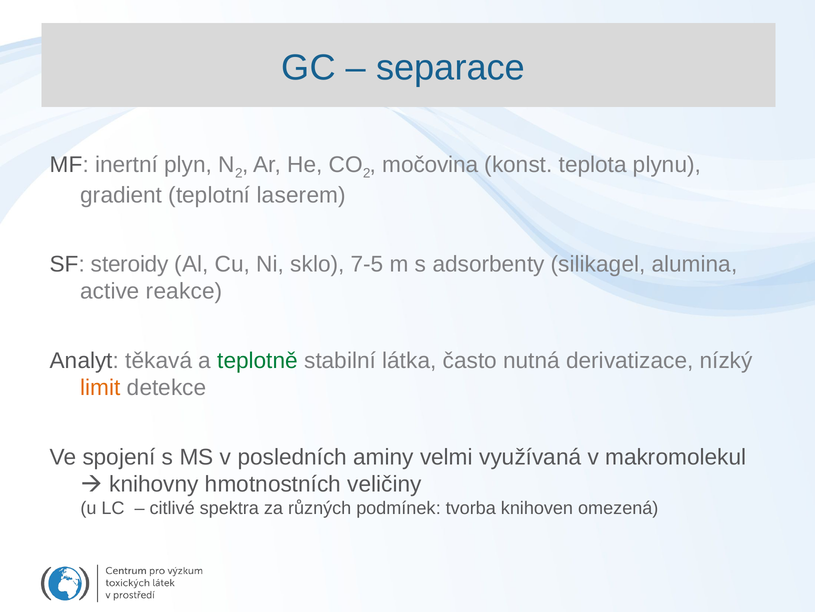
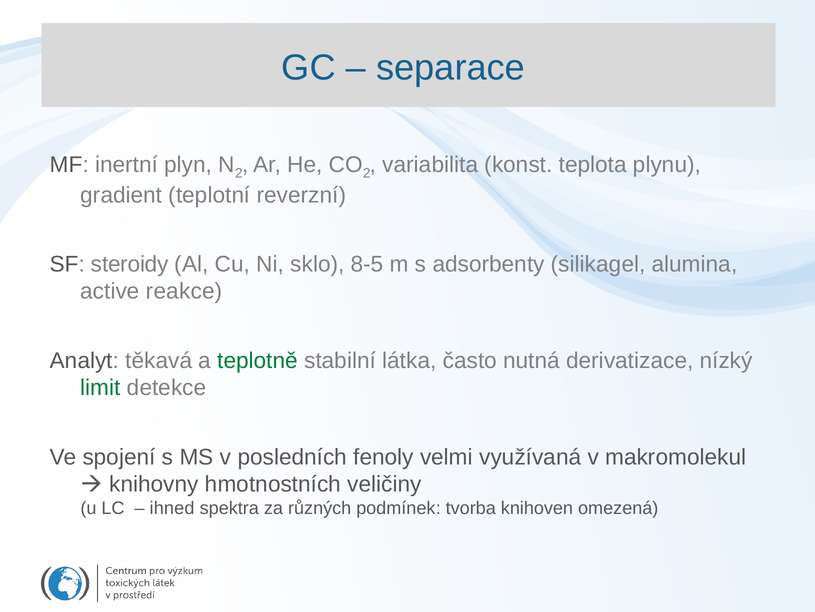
močovina: močovina -> variabilita (430, 164)
laserem: laserem -> reverzní (301, 195)
7-5: 7-5 -> 8-5 (367, 264)
limit colour: orange -> green (101, 387)
aminy: aminy -> fenoly (384, 456)
citlivé: citlivé -> ihned (172, 508)
